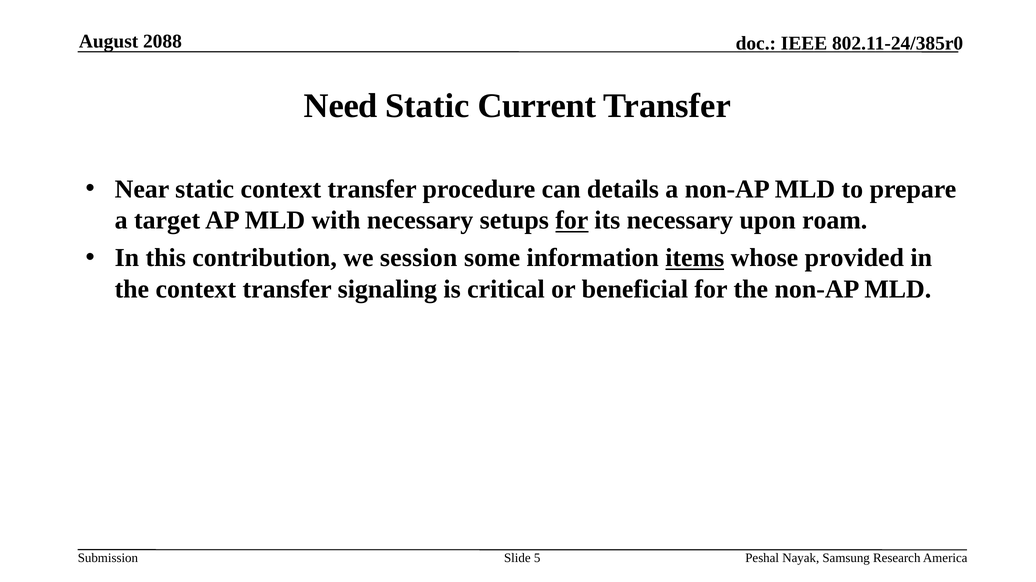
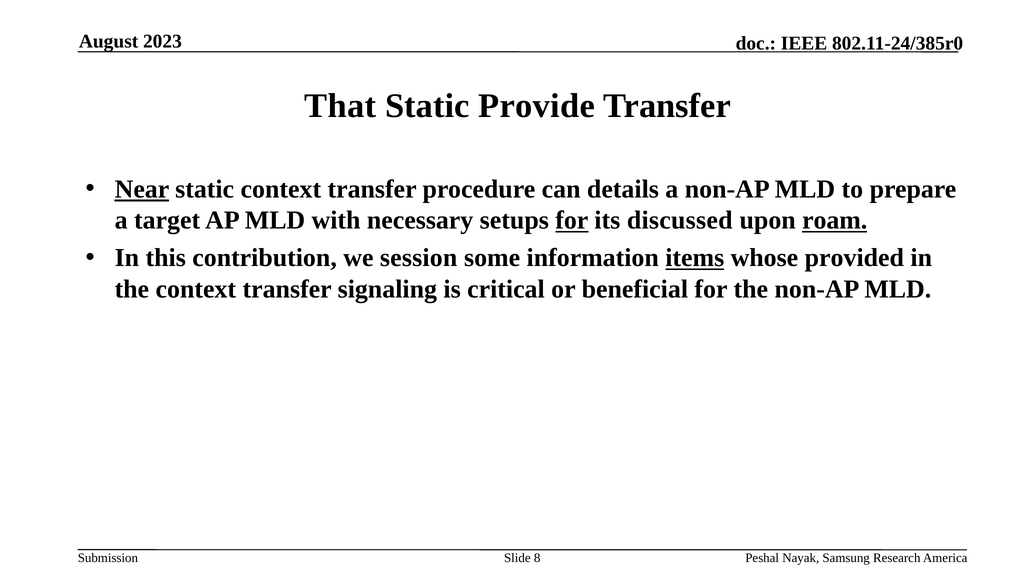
2088: 2088 -> 2023 (162, 41)
Need: Need -> That (340, 106)
Current: Current -> Provide (537, 106)
Near underline: none -> present (142, 190)
its necessary: necessary -> discussed (680, 221)
roam underline: none -> present (835, 221)
5: 5 -> 8 (537, 559)
